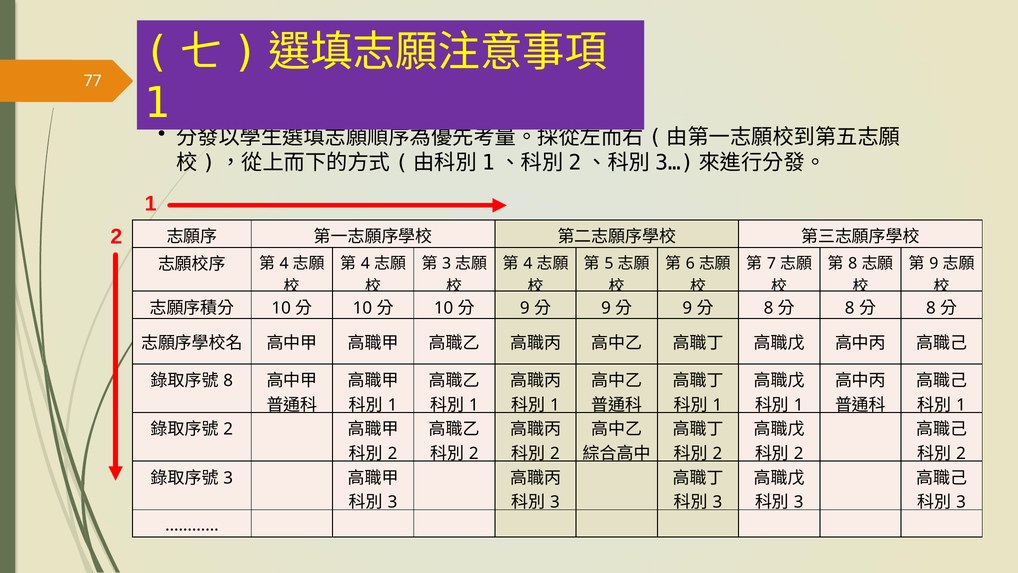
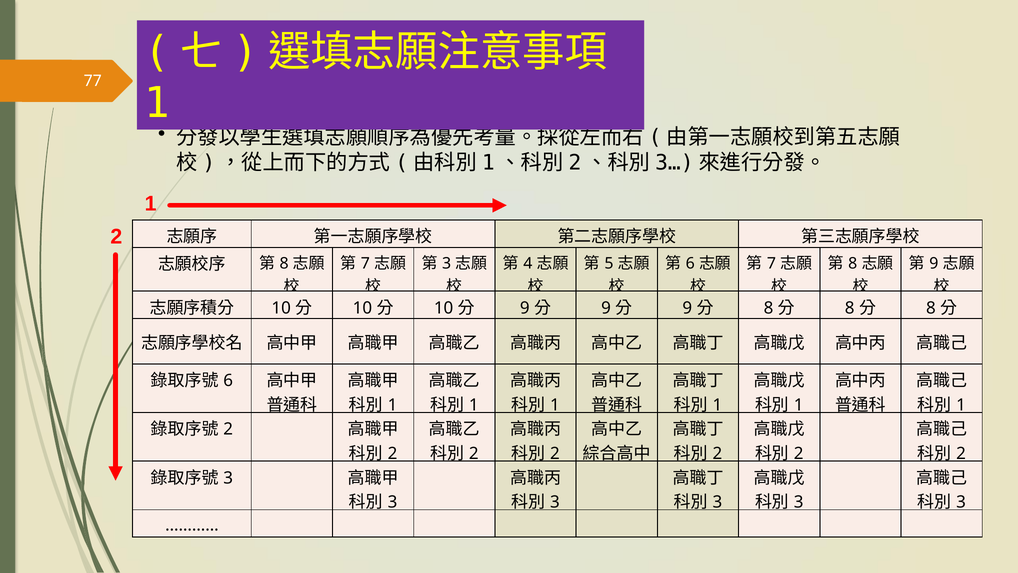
4: 4 -> 7 (365, 263)
4: 4 -> 8 (284, 263)
8: 8 -> 6 (228, 380)
